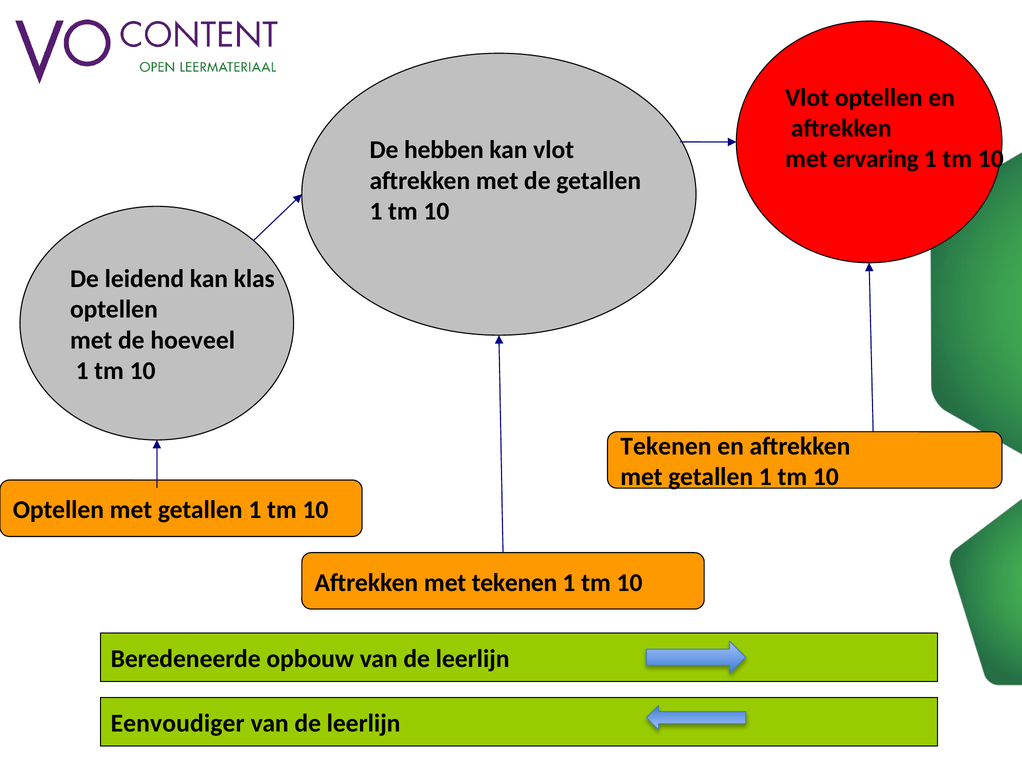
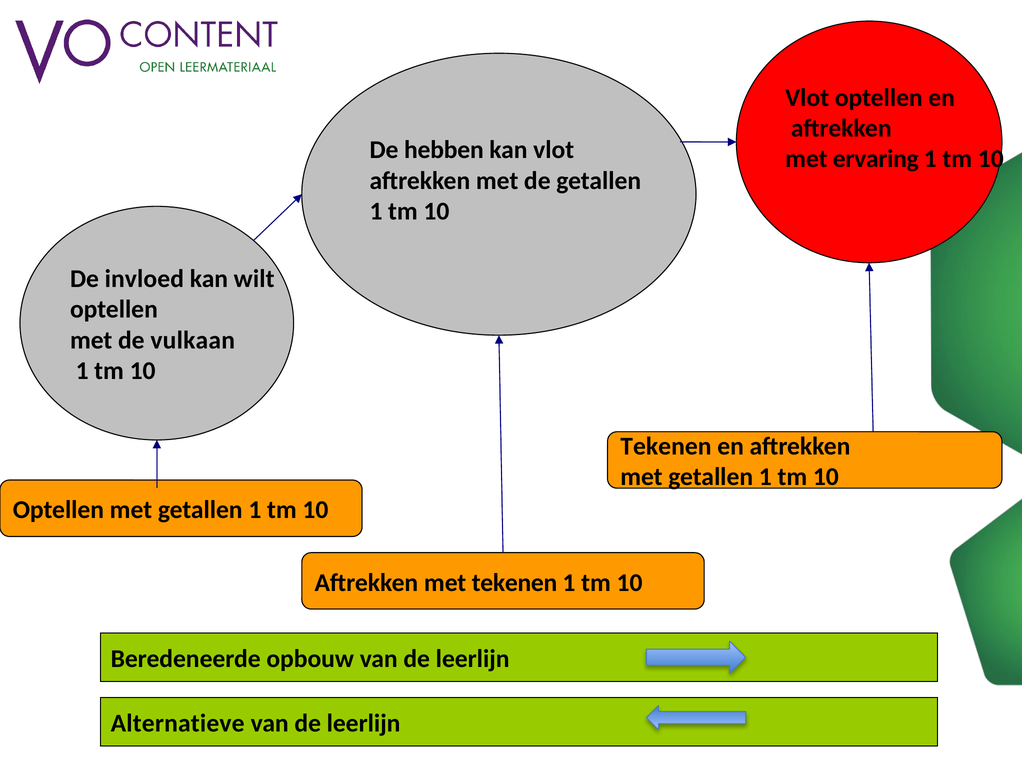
leidend: leidend -> invloed (144, 279)
klas: klas -> wilt (254, 279)
hoeveel: hoeveel -> vulkaan (193, 340)
Eenvoudiger: Eenvoudiger -> Alternatieve (178, 723)
